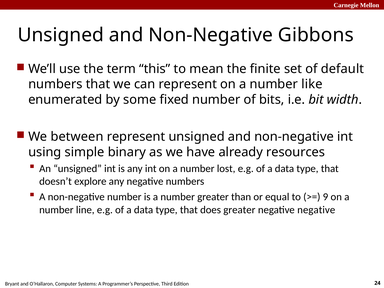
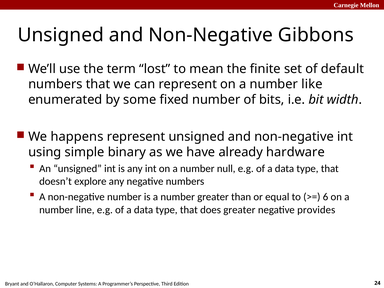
this: this -> lost (155, 69)
between: between -> happens (77, 137)
resources: resources -> hardware (295, 152)
lost: lost -> null (226, 169)
9: 9 -> 6 (325, 197)
negative negative: negative -> provides (316, 210)
